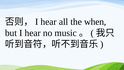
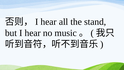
when: when -> stand (95, 22)
